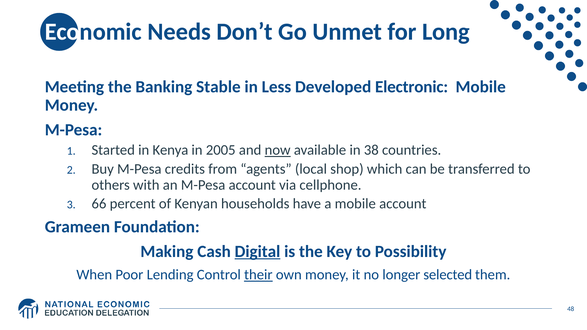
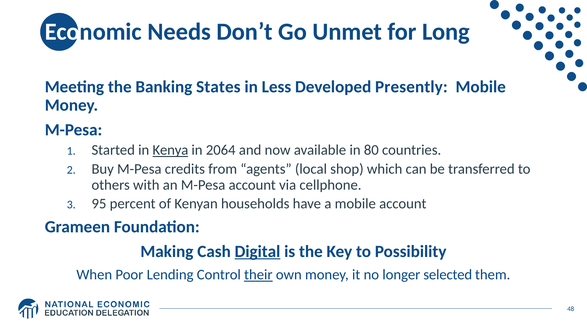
Stable: Stable -> States (218, 87)
Electronic: Electronic -> Presently (411, 87)
Kenya underline: none -> present (170, 150)
2005: 2005 -> 2064 (221, 150)
now underline: present -> none (278, 150)
38: 38 -> 80 (371, 150)
66: 66 -> 95 (99, 204)
